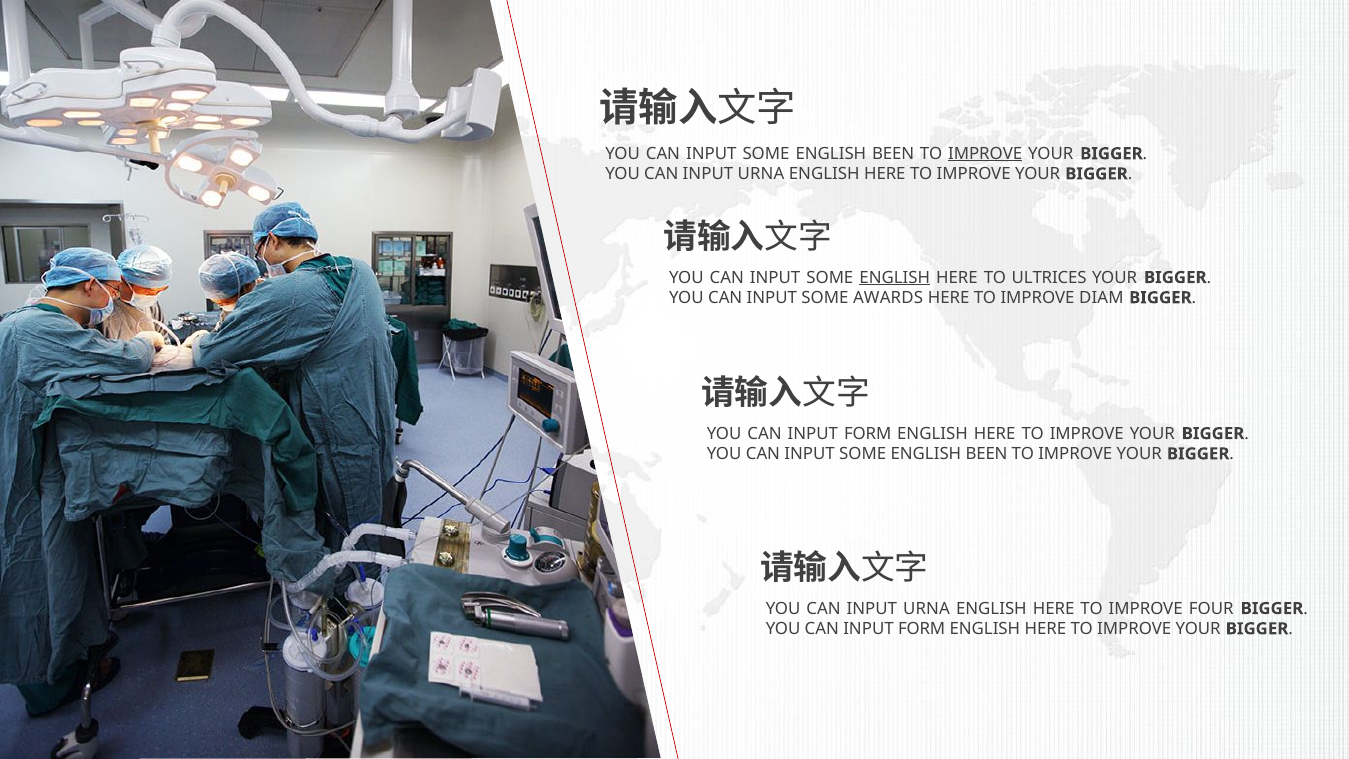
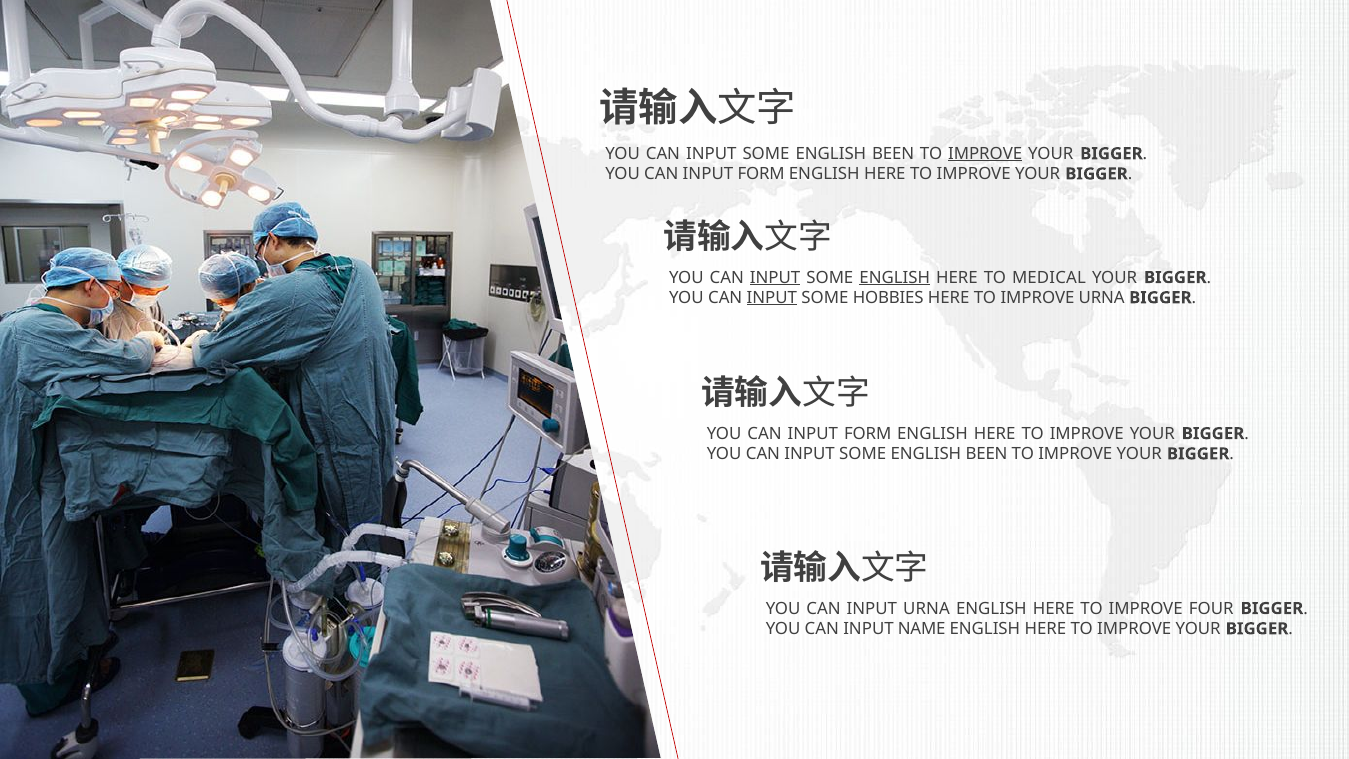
URNA: URNA -> FORM (761, 174)
INPUT underline: none -> present (775, 277)
ULTRICES: ULTRICES -> MEDICAL (1049, 277)
INPUT underline: none -> present (772, 298)
AWARDS: AWARDS -> HOBBIES (888, 298)
IMPROVE DIAM: DIAM -> URNA (1102, 298)
FORM: FORM -> NAME (922, 629)
